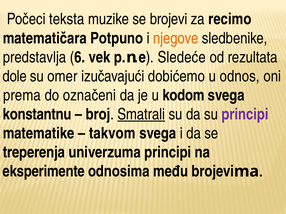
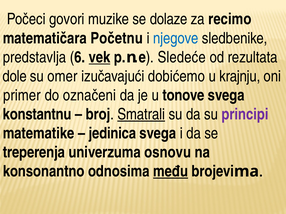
teksta: teksta -> govori (67, 19)
se brojevi: brojevi -> dolaze (169, 19)
Potpuno: Potpuno -> Početnu (117, 38)
njegove colour: orange -> blue (176, 38)
vek underline: none -> present (100, 57)
odnos: odnos -> krajnju (240, 76)
prema: prema -> primer (22, 95)
kodom: kodom -> tonove (183, 95)
takvom: takvom -> jedinica (112, 134)
univerzuma principi: principi -> osnovu (168, 153)
eksperimente: eksperimente -> konsonantno (44, 172)
među underline: none -> present (171, 172)
